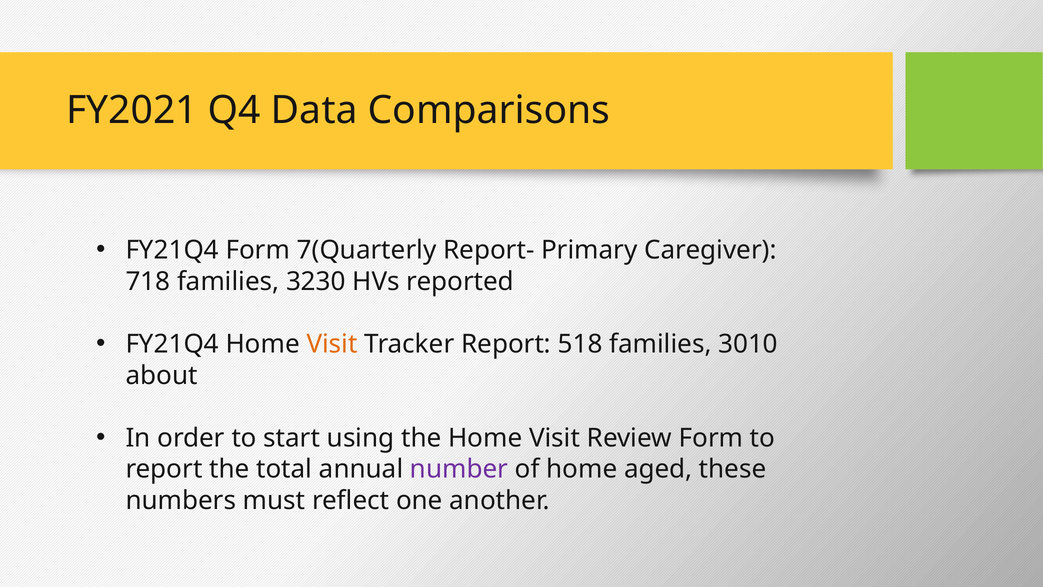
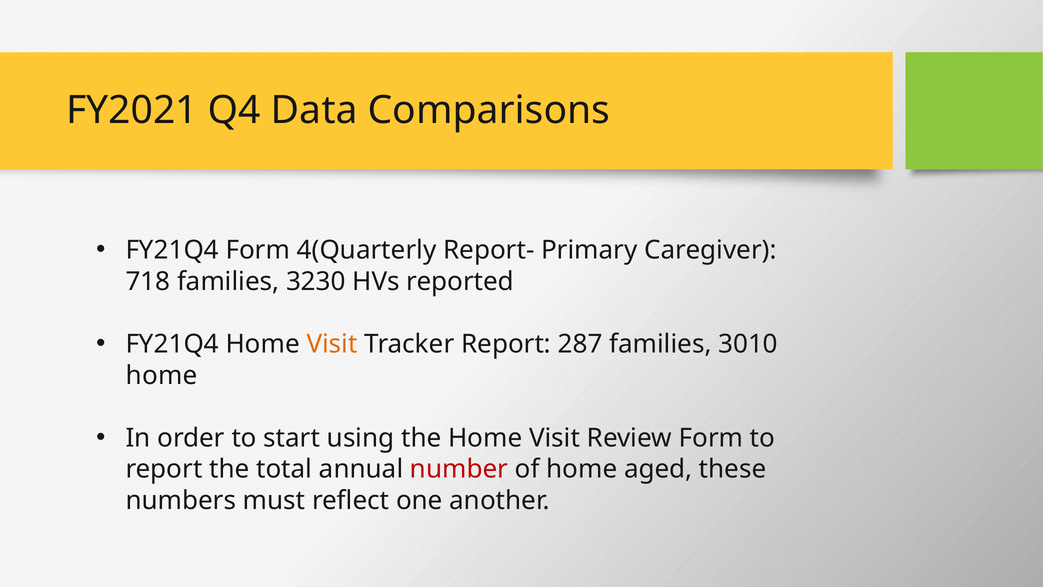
7(Quarterly: 7(Quarterly -> 4(Quarterly (367, 250)
518: 518 -> 287 (580, 344)
about: about -> home (162, 375)
number colour: purple -> red (459, 469)
